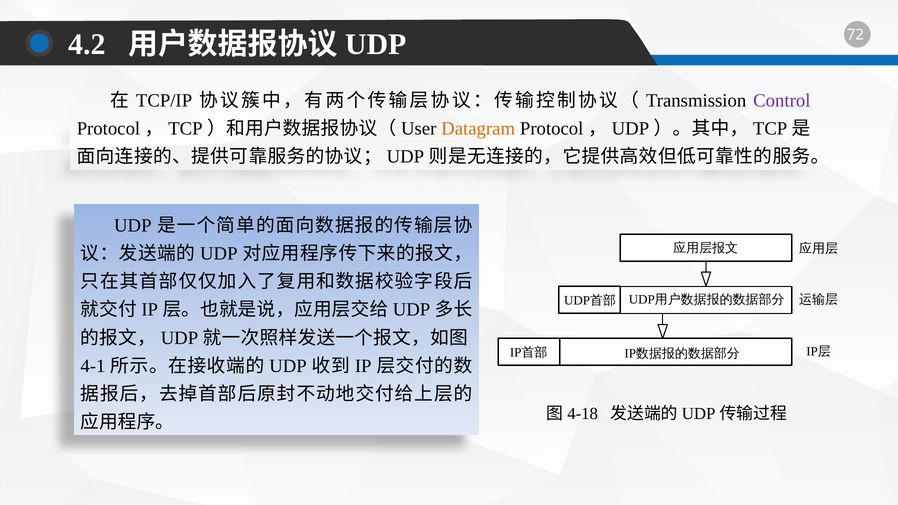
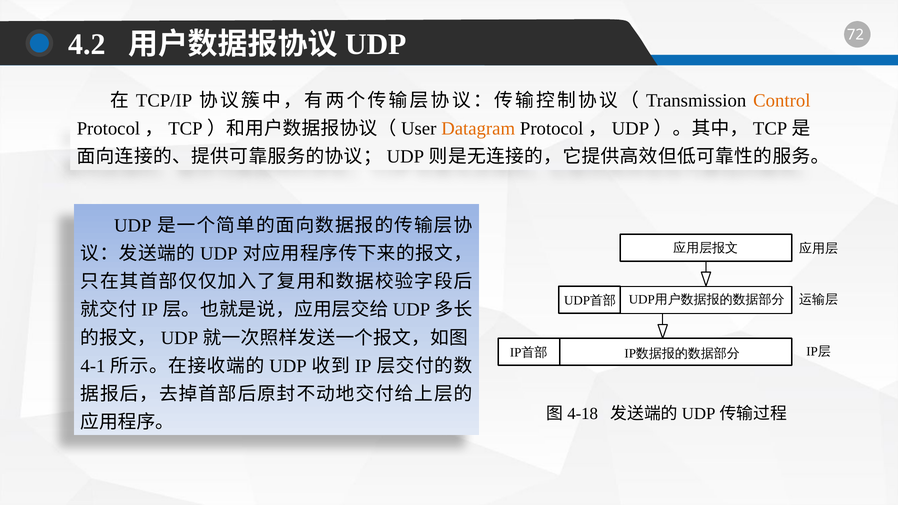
Control colour: purple -> orange (782, 100)
